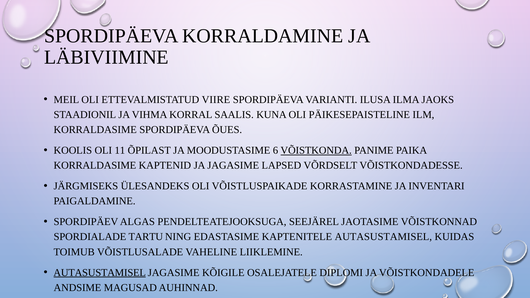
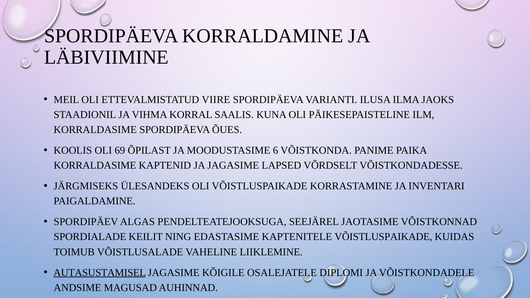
11: 11 -> 69 (120, 150)
VÕISTKONDA underline: present -> none (316, 150)
TARTU: TARTU -> KEILIT (146, 237)
KAPTENITELE AUTASUSTAMISEL: AUTASUSTAMISEL -> VÕISTLUSPAIKADE (383, 237)
